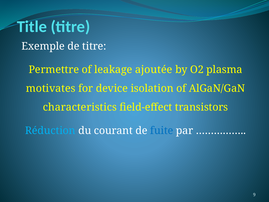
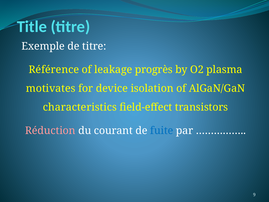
Permettre: Permettre -> Référence (54, 69)
ajoutée: ajoutée -> progrès (154, 69)
Réduction colour: light blue -> pink (50, 130)
